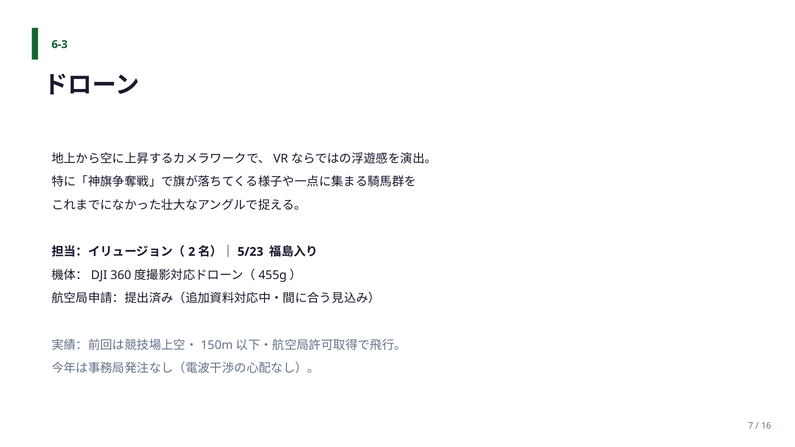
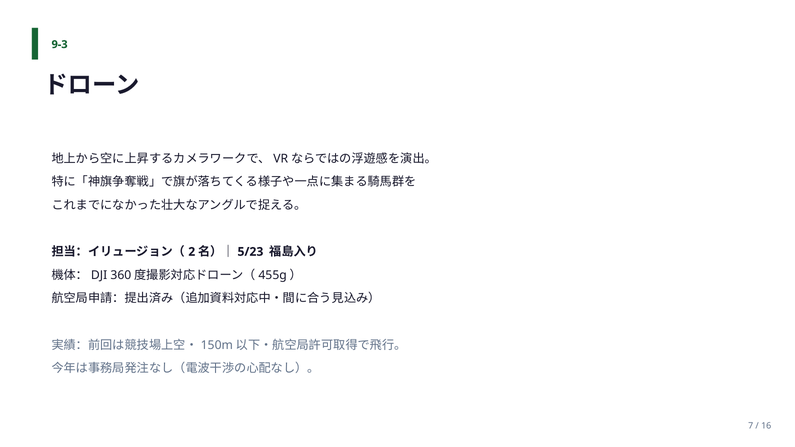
6-3: 6-3 -> 9-3 (60, 44)
